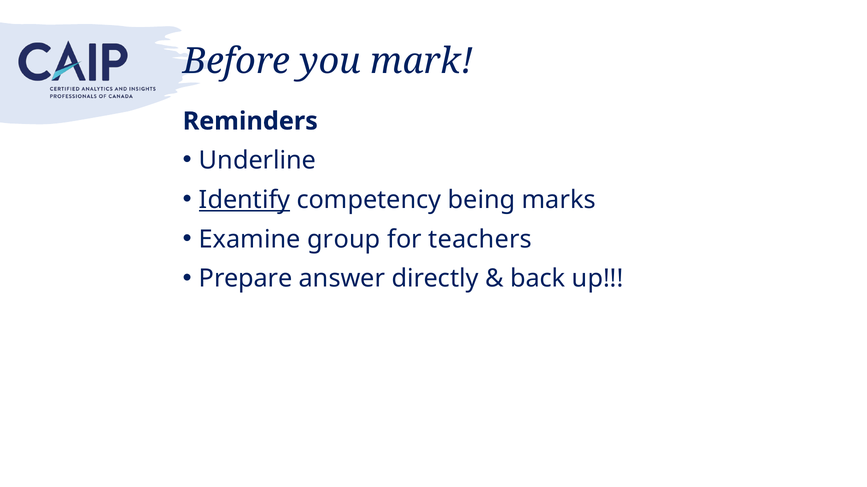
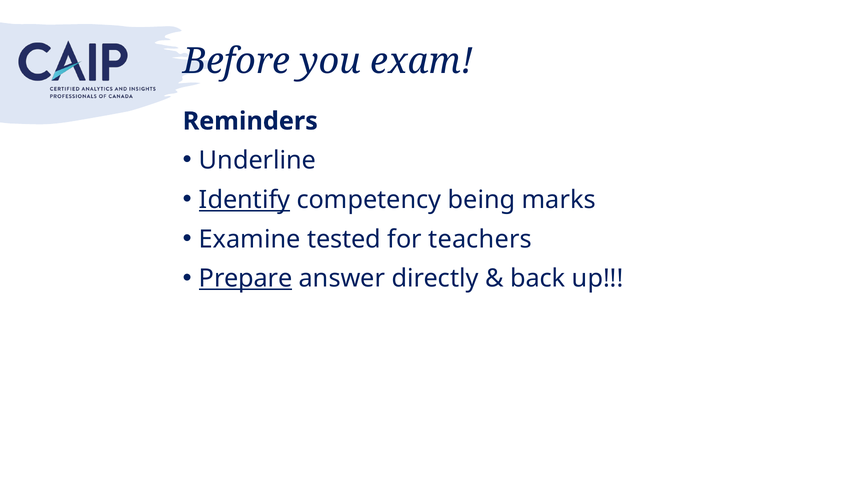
mark: mark -> exam (422, 62)
group: group -> tested (344, 240)
Prepare underline: none -> present (246, 279)
